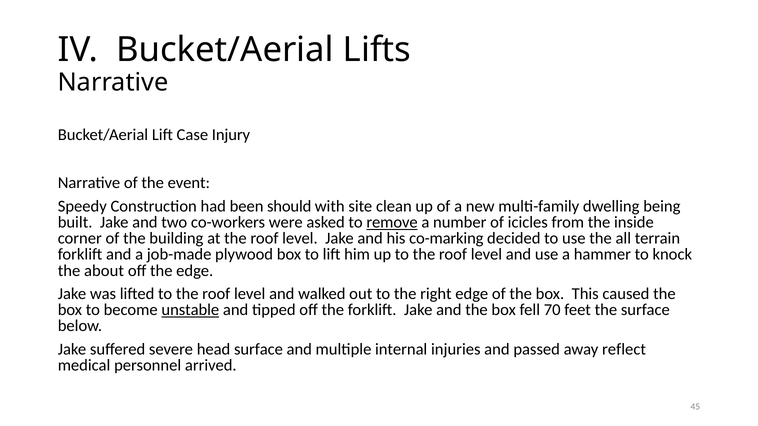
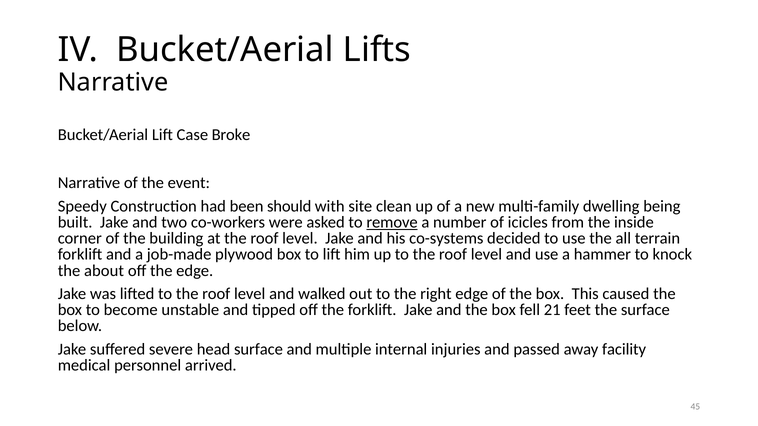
Injury: Injury -> Broke (231, 135)
co-marking: co-marking -> co-systems (446, 239)
unstable underline: present -> none (190, 310)
70: 70 -> 21 (552, 310)
reflect: reflect -> facility (624, 349)
